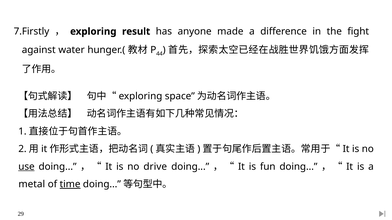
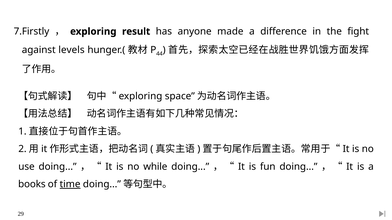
water: water -> levels (71, 50)
use underline: present -> none (26, 167)
drive: drive -> while (155, 167)
metal: metal -> books (32, 185)
